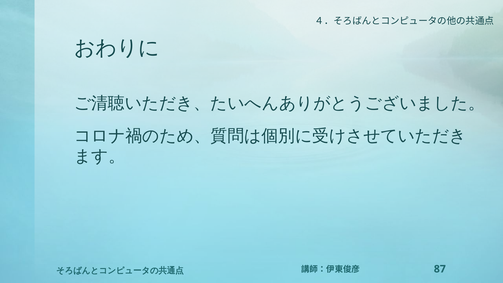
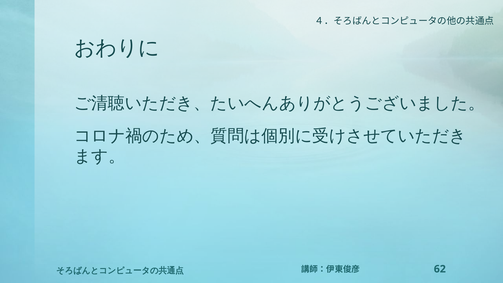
87: 87 -> 62 (440, 269)
